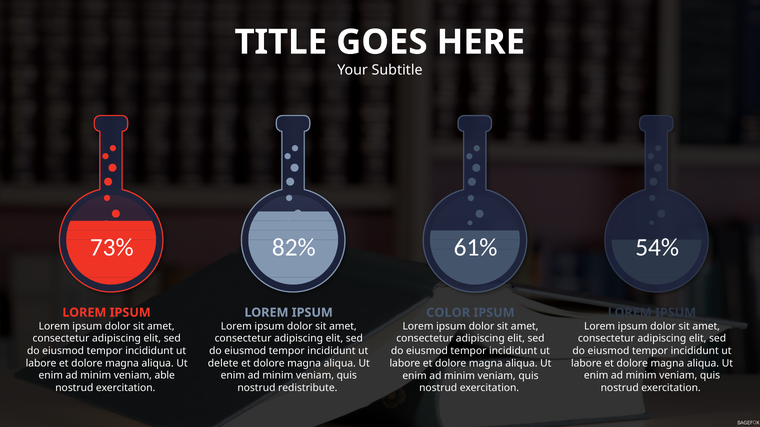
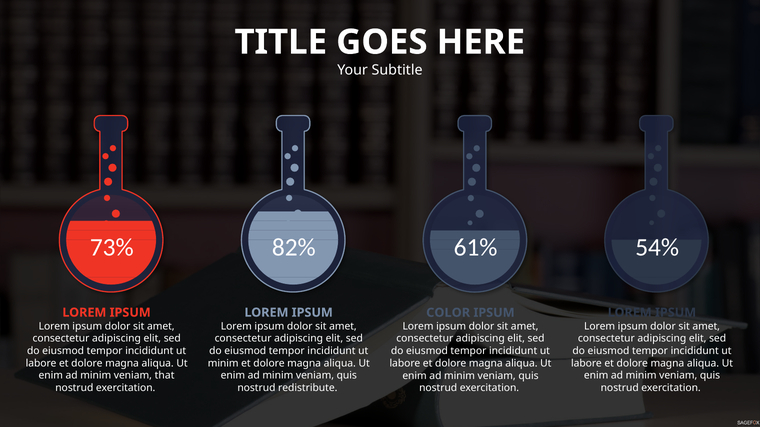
delete: delete -> minim (223, 364)
able: able -> that (165, 376)
